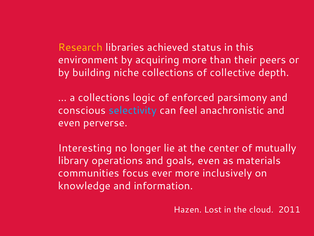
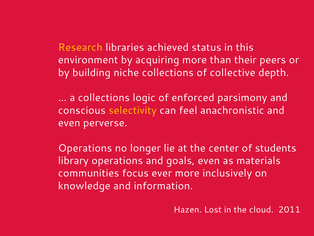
selectivity colour: light blue -> yellow (133, 110)
Interesting: Interesting -> Operations (85, 148)
mutually: mutually -> students (276, 148)
